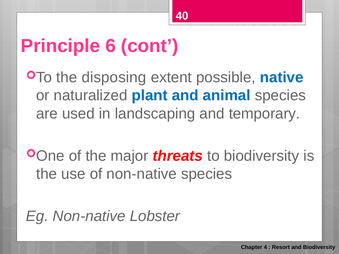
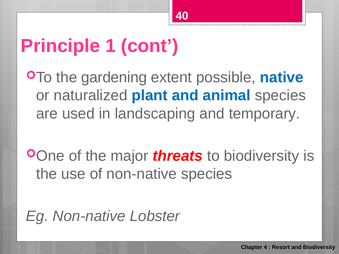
6: 6 -> 1 (111, 46)
disposing: disposing -> gardening (114, 78)
